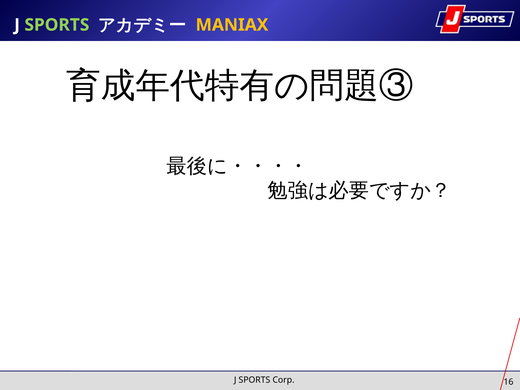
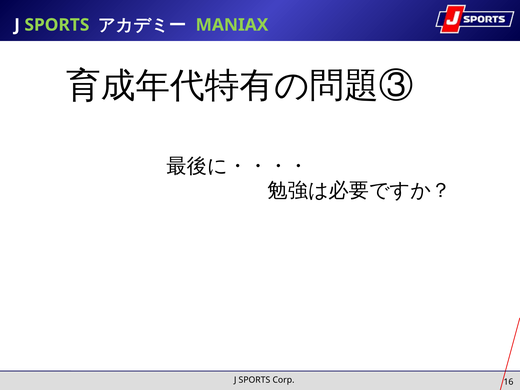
MANIAX colour: yellow -> light green (232, 25)
